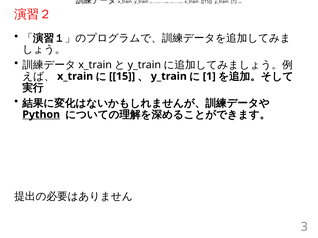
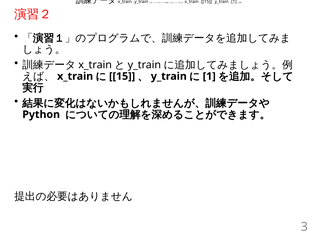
Python underline: present -> none (41, 115)
